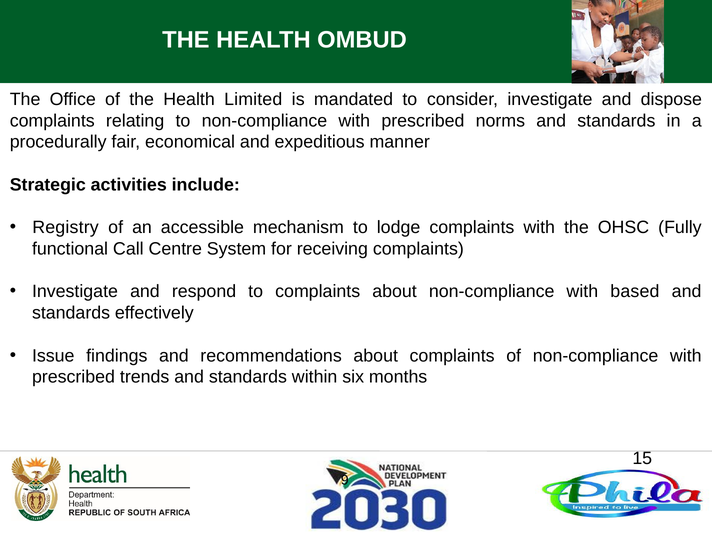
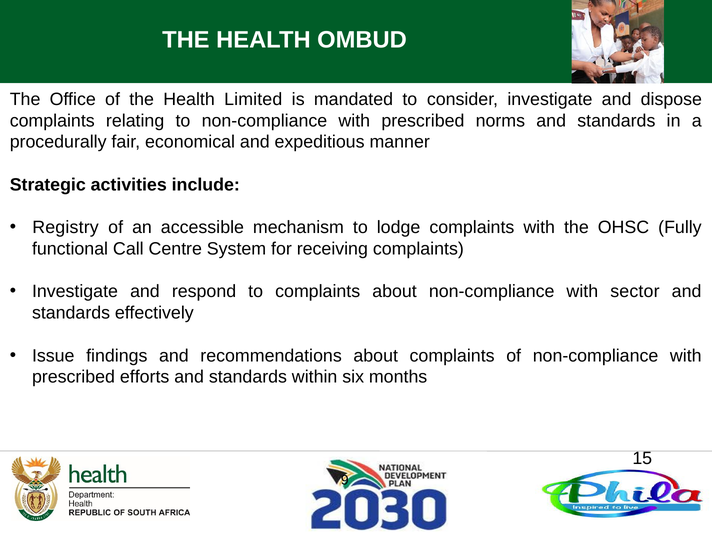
based: based -> sector (635, 292)
trends: trends -> efforts (145, 377)
